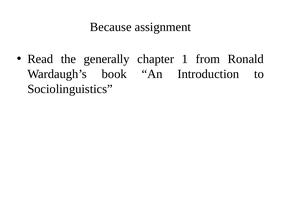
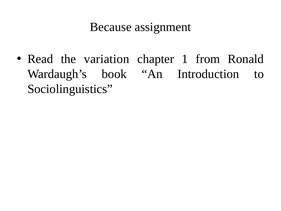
generally: generally -> variation (107, 59)
